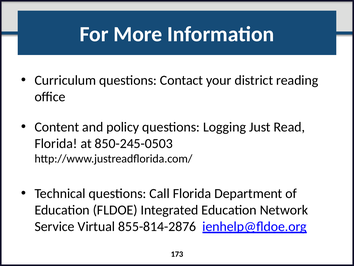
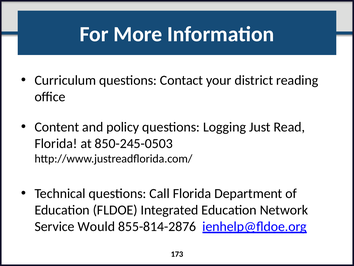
Virtual: Virtual -> Would (96, 226)
